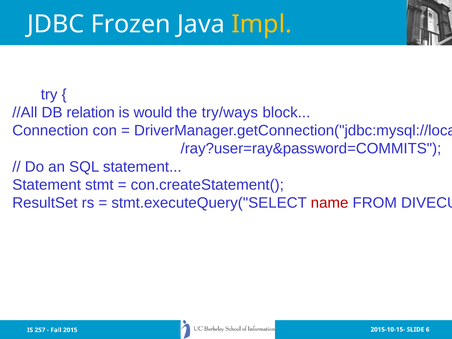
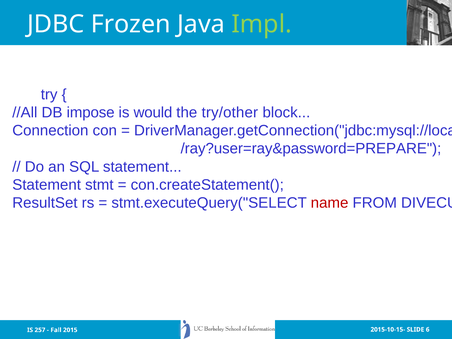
Impl colour: yellow -> light green (262, 24)
relation: relation -> impose (91, 112)
try/ways: try/ways -> try/other (230, 112)
/ray?user=ray&password=COMMITS: /ray?user=ray&password=COMMITS -> /ray?user=ray&password=PREPARE (311, 149)
